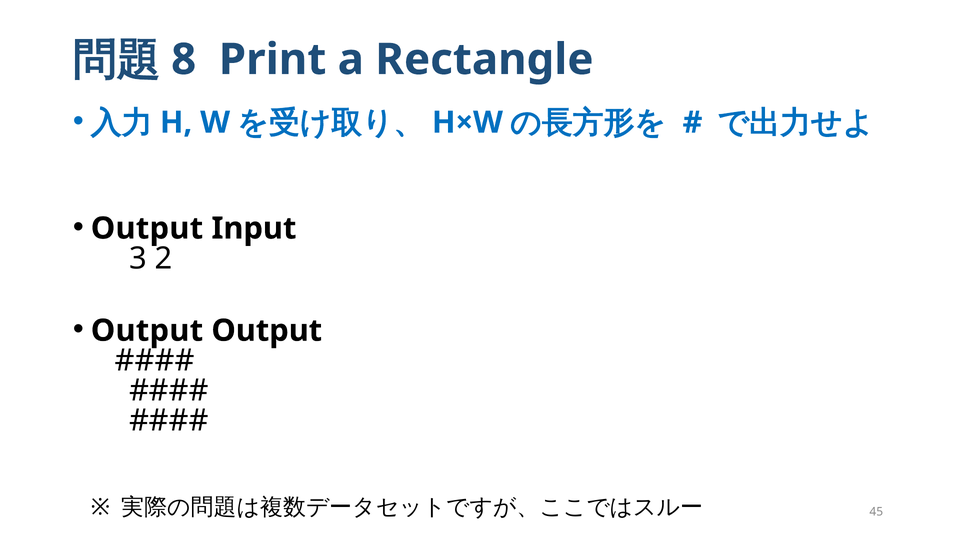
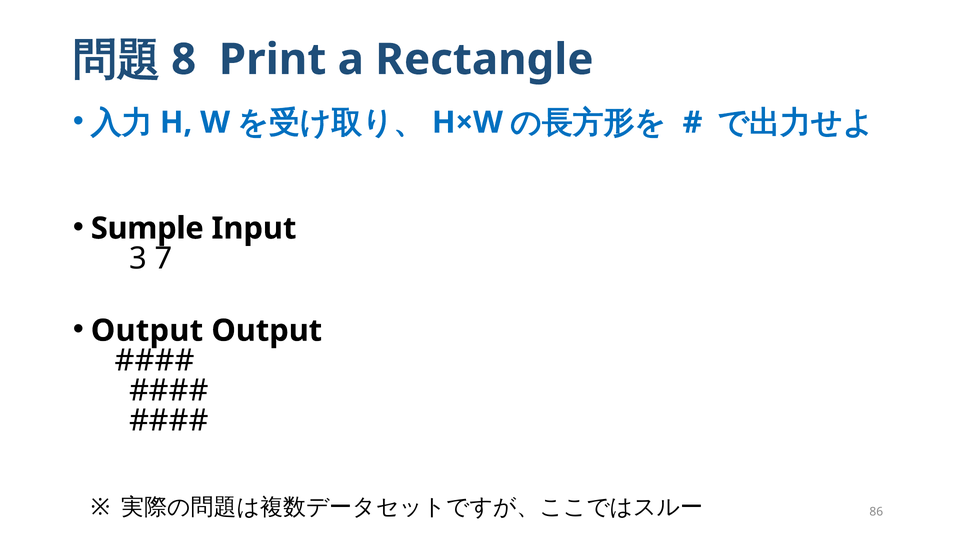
Output: Output -> Sumple (147, 229)
2: 2 -> 7 (163, 259)
45: 45 -> 86 (876, 513)
